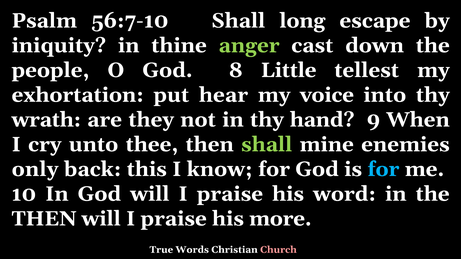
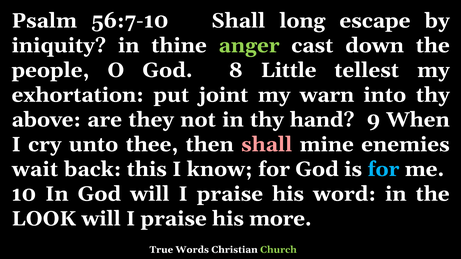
hear: hear -> joint (224, 95)
voice: voice -> warn (327, 95)
wrath: wrath -> above (46, 120)
shall colour: light green -> pink (267, 145)
only: only -> wait (35, 169)
THEN: THEN -> LOOK (44, 219)
Church colour: pink -> light green (278, 250)
